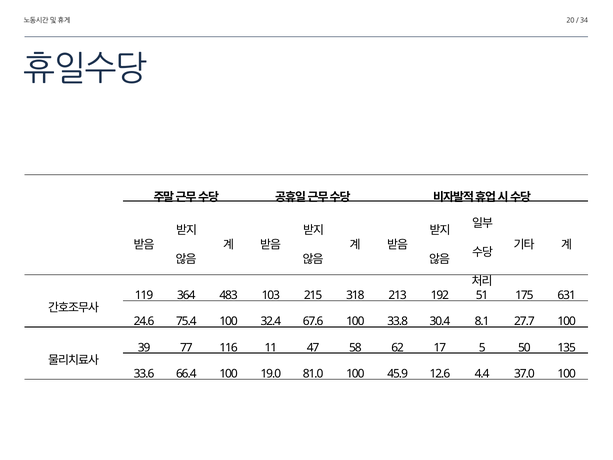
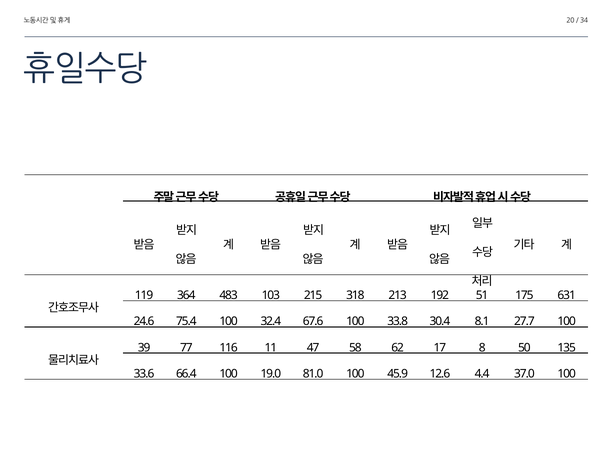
5: 5 -> 8 (482, 347)
